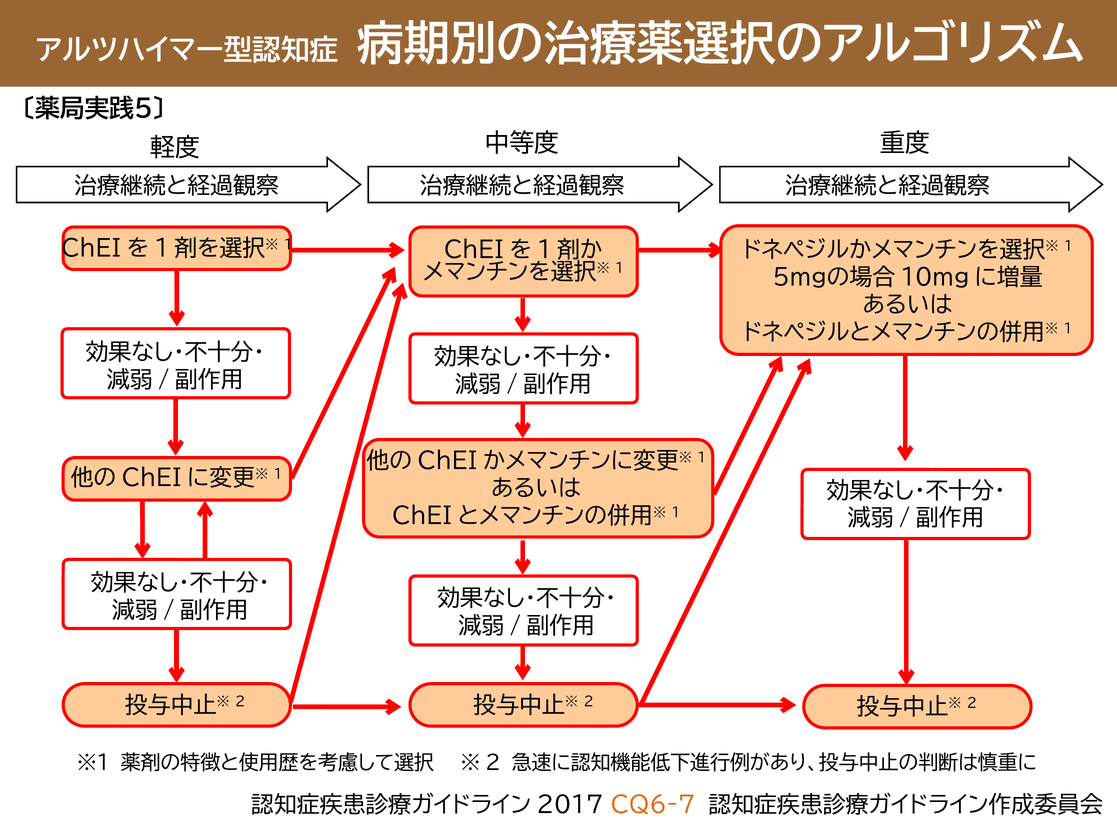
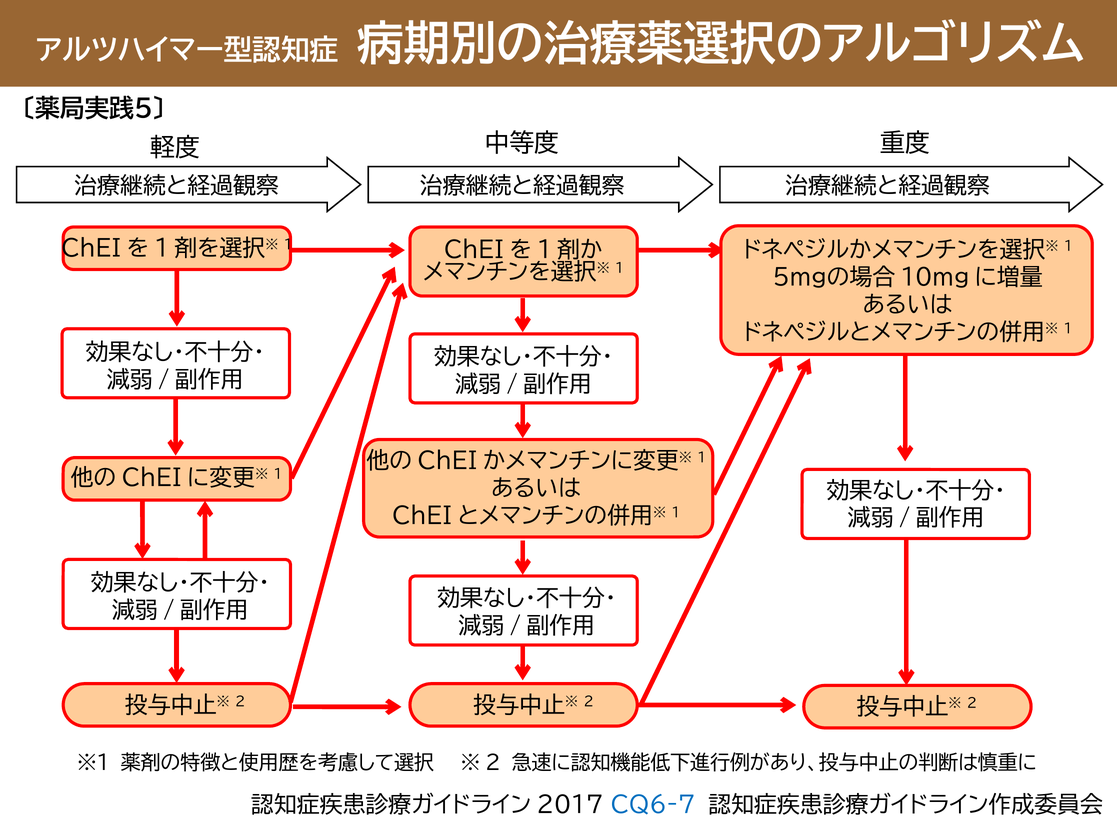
CQ6‐7 colour: orange -> blue (653, 805)
